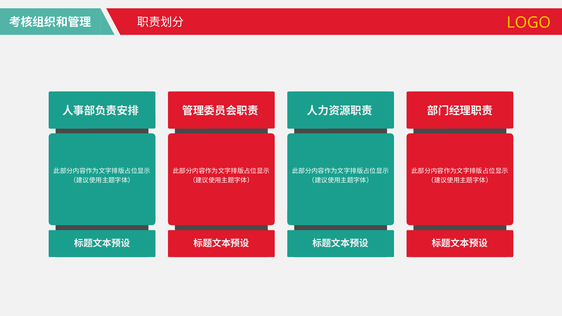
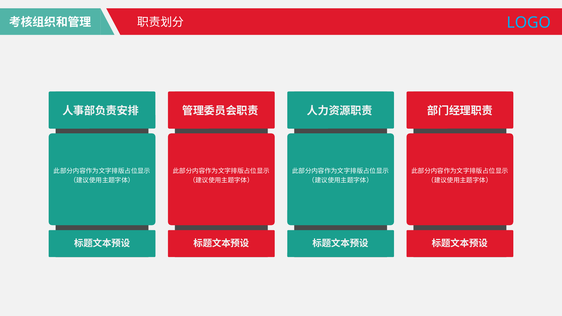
LOGO colour: yellow -> light blue (529, 23)
